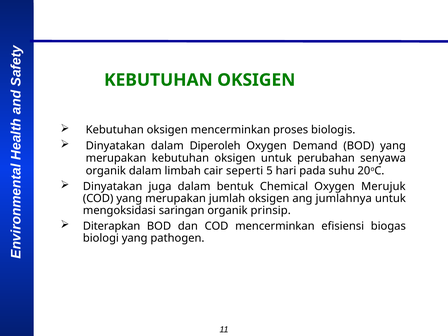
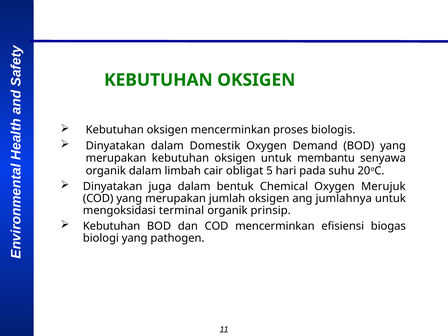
Diperoleh: Diperoleh -> Domestik (215, 146)
perubahan: perubahan -> membantu (326, 158)
seperti: seperti -> obligat (245, 171)
saringan: saringan -> terminal (182, 211)
Diterapkan: Diterapkan -> Kebutuhan (112, 226)
